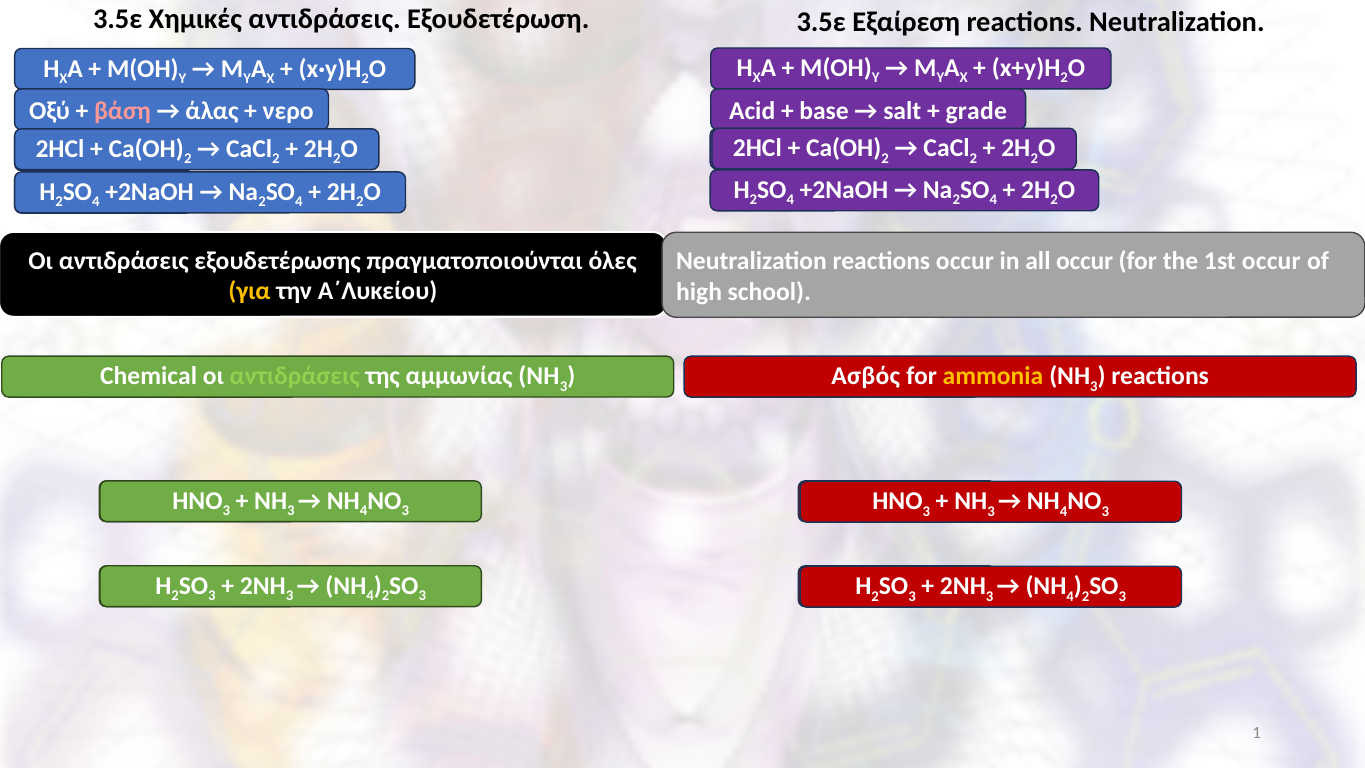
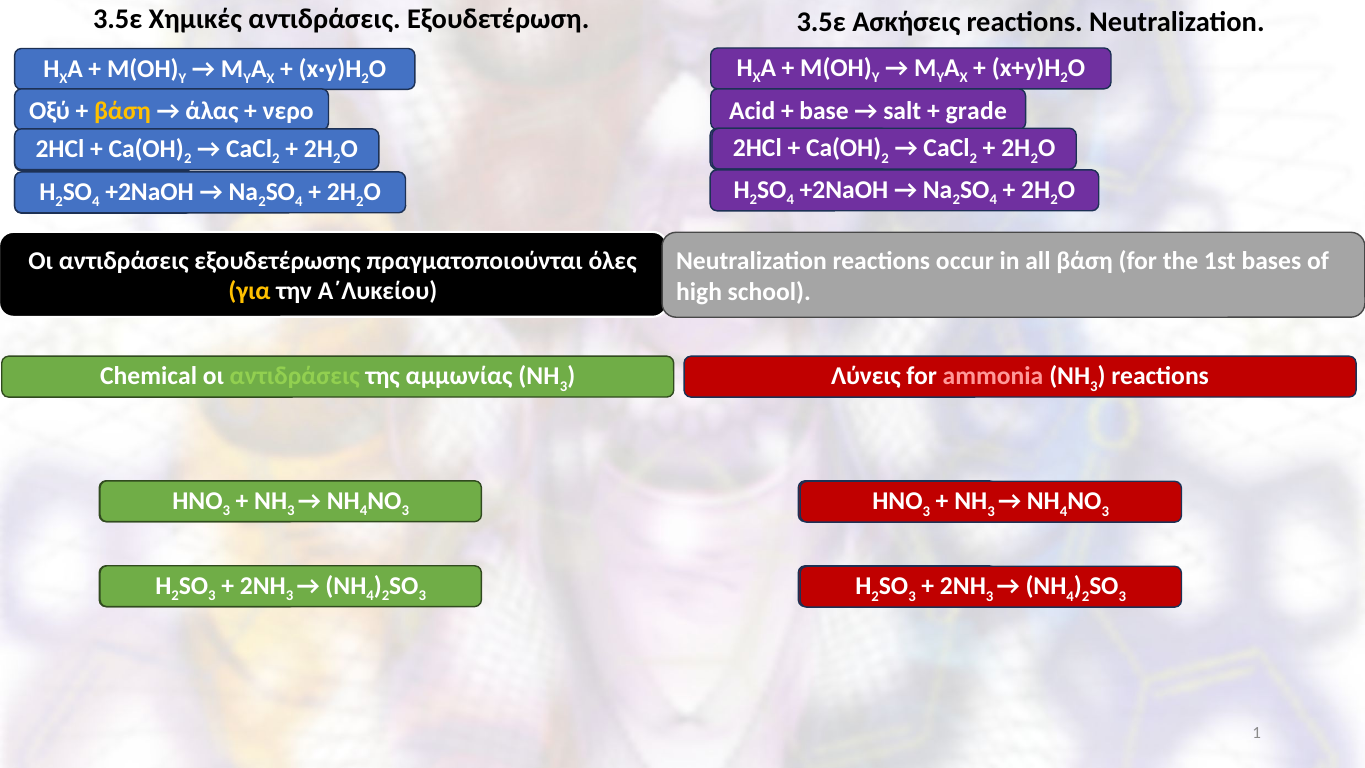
Εξαίρεση: Εξαίρεση -> Ασκήσεις (906, 22)
βάση colour: pink -> yellow (122, 111)
all occur: occur -> βάση (1085, 261)
1st occur: occur -> bases (1271, 261)
Ασβός: Ασβός -> Λύνεις (866, 376)
ammonia colour: yellow -> pink (993, 376)
